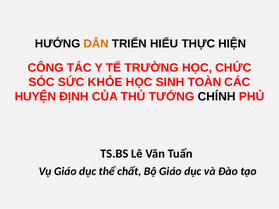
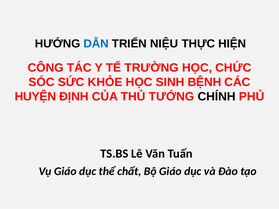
DẪN colour: orange -> blue (96, 44)
HIỂU: HIỂU -> NIỆU (164, 44)
TOÀN: TOÀN -> BỆNH (204, 82)
